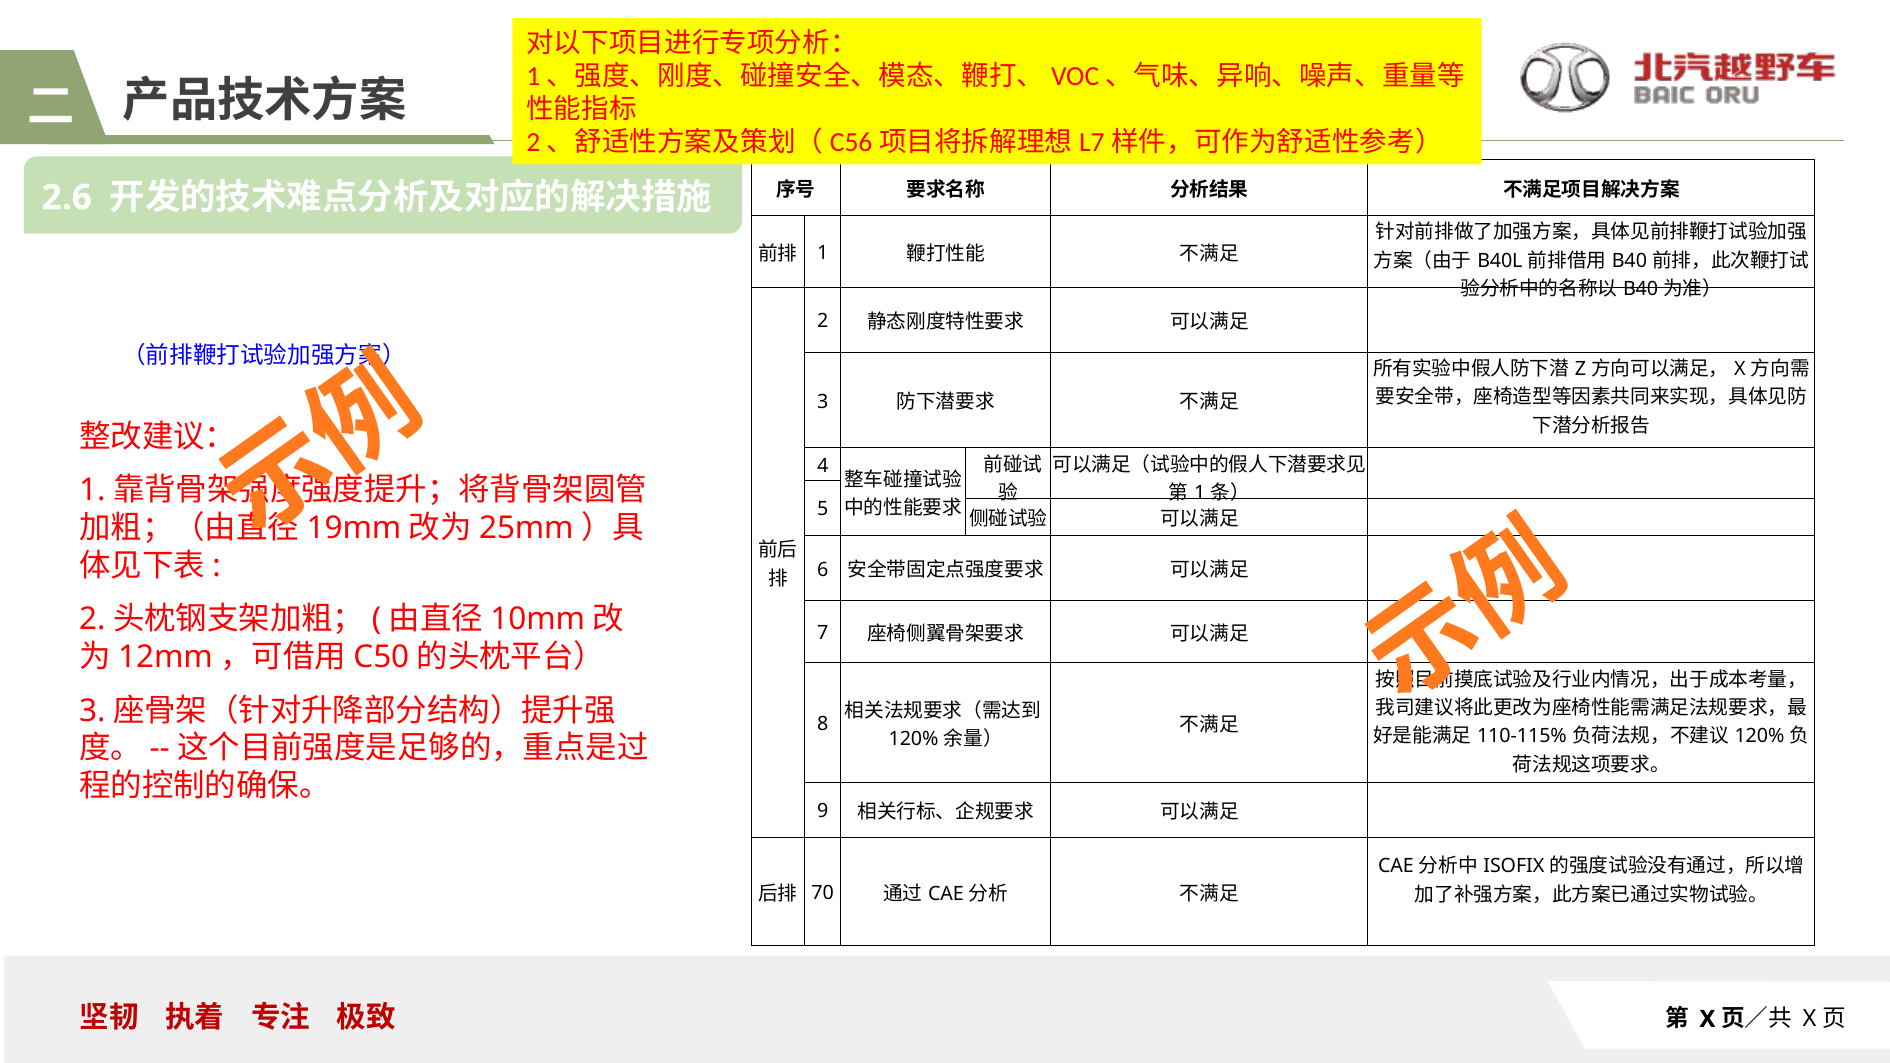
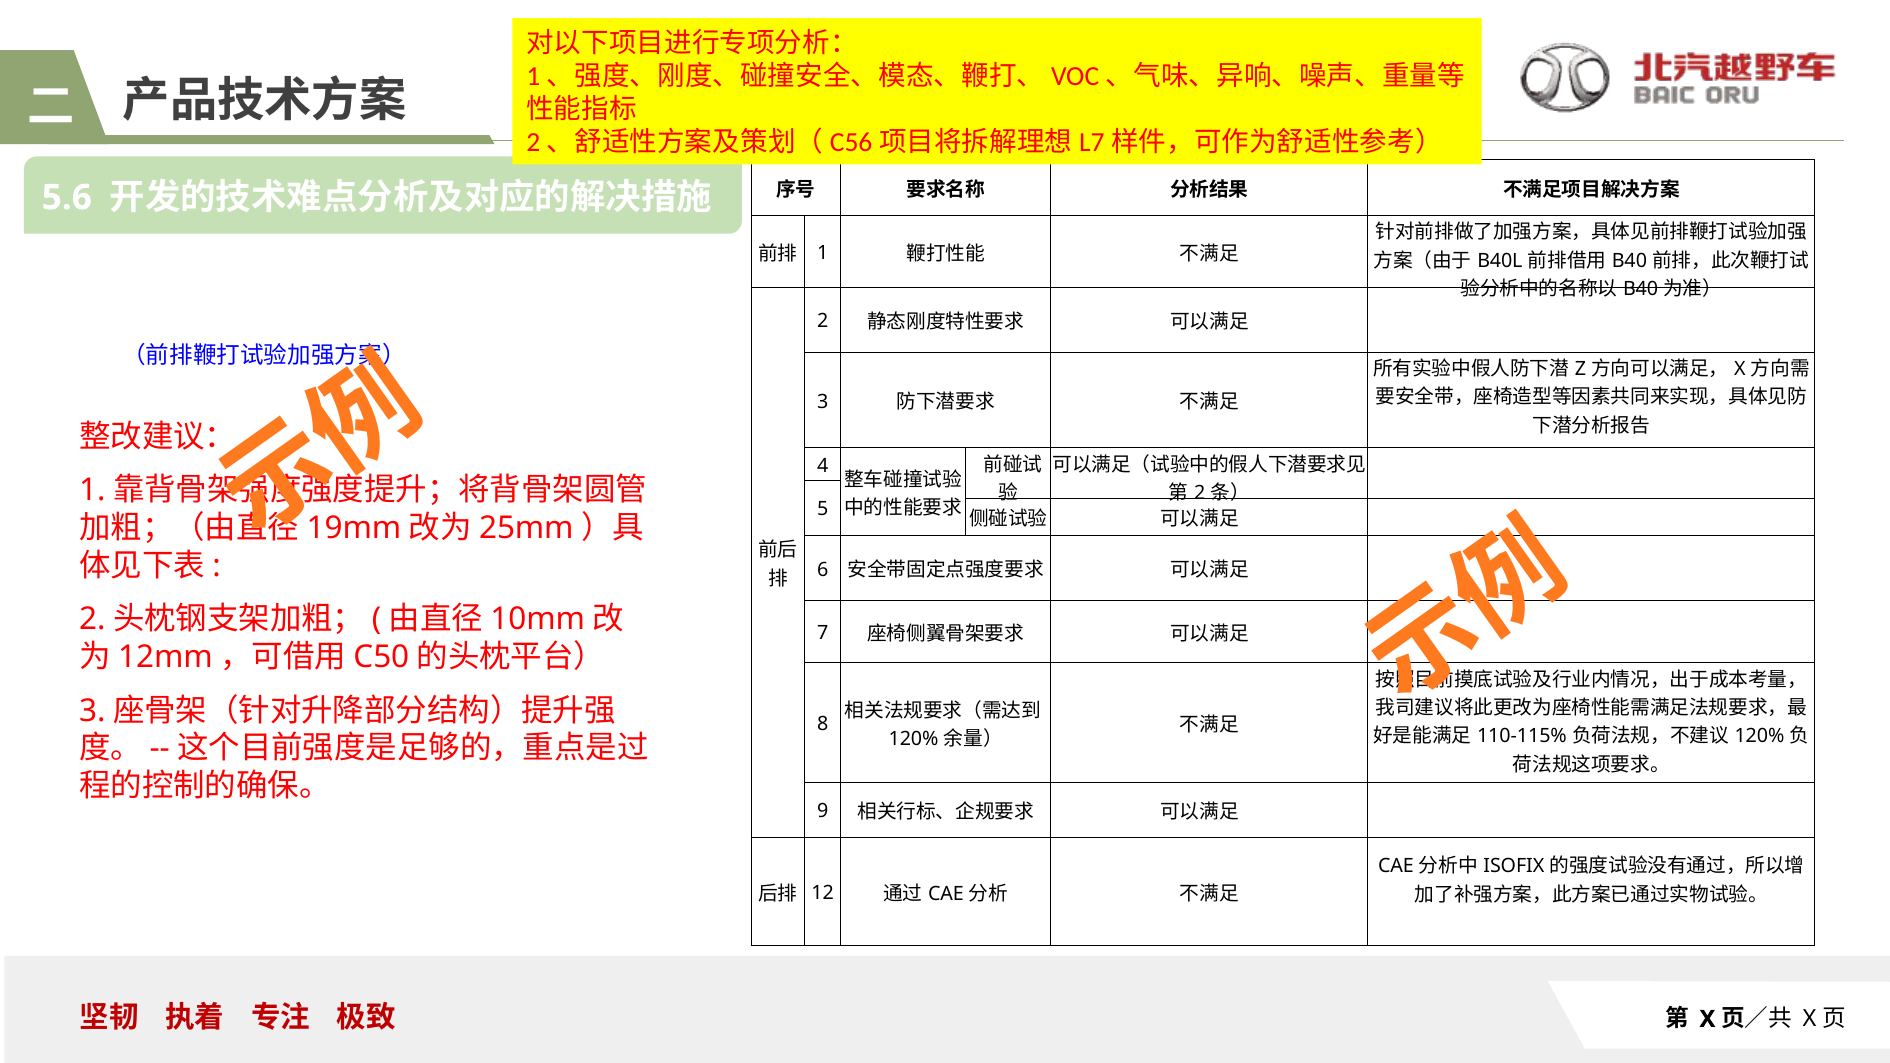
2.6: 2.6 -> 5.6 (67, 198)
1: 1 -> 2 (1200, 493)
70: 70 -> 12 (823, 893)
